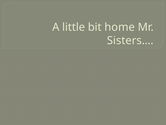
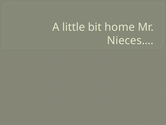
Sisters…: Sisters… -> Nieces… (130, 40)
